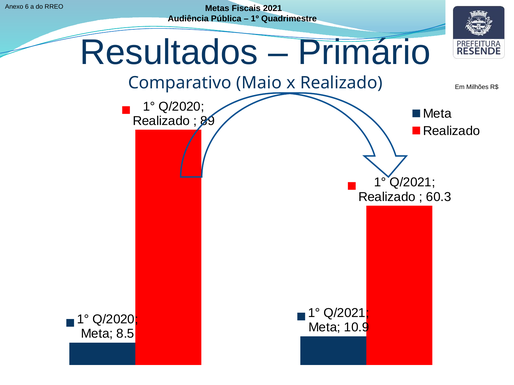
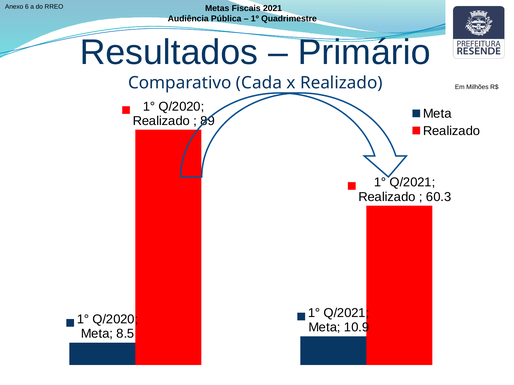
Maio: Maio -> Cada (259, 83)
